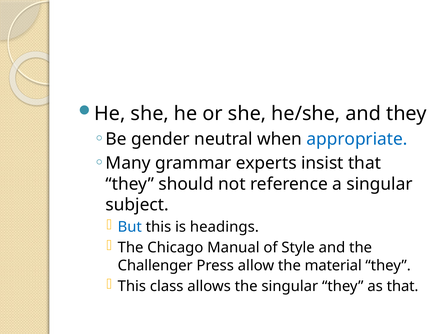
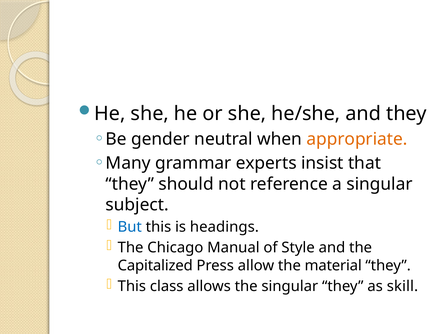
appropriate colour: blue -> orange (357, 139)
Challenger: Challenger -> Capitalized (155, 266)
as that: that -> skill (402, 287)
